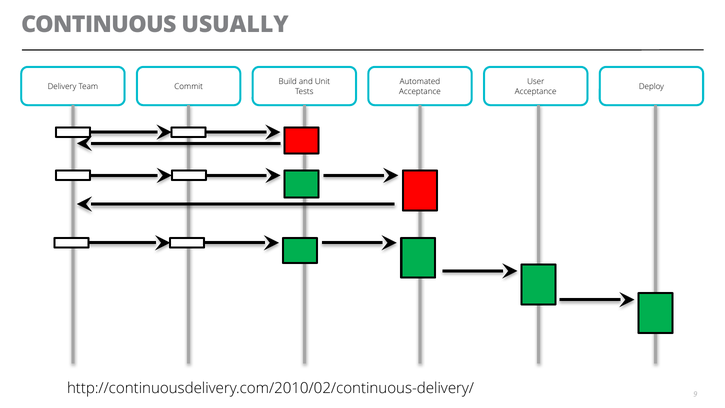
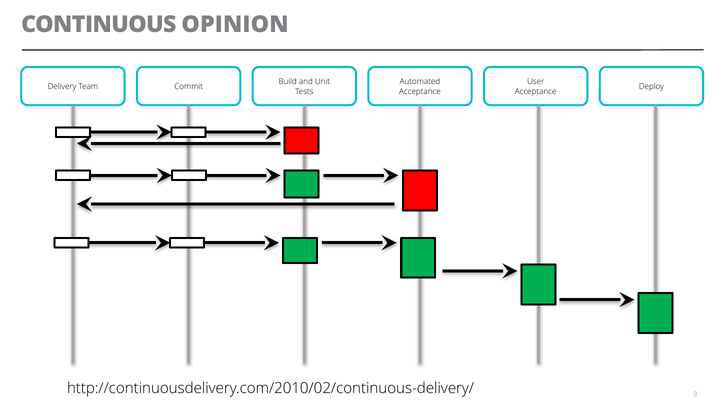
USUALLY: USUALLY -> OPINION (235, 25)
